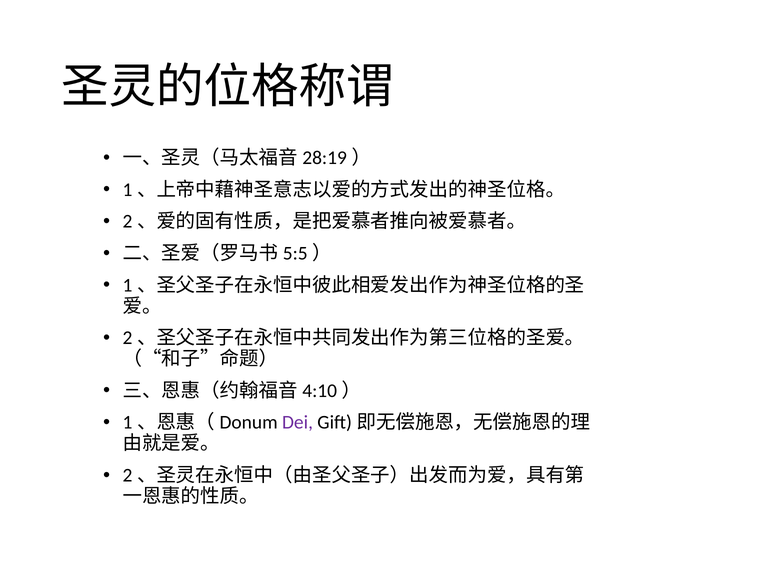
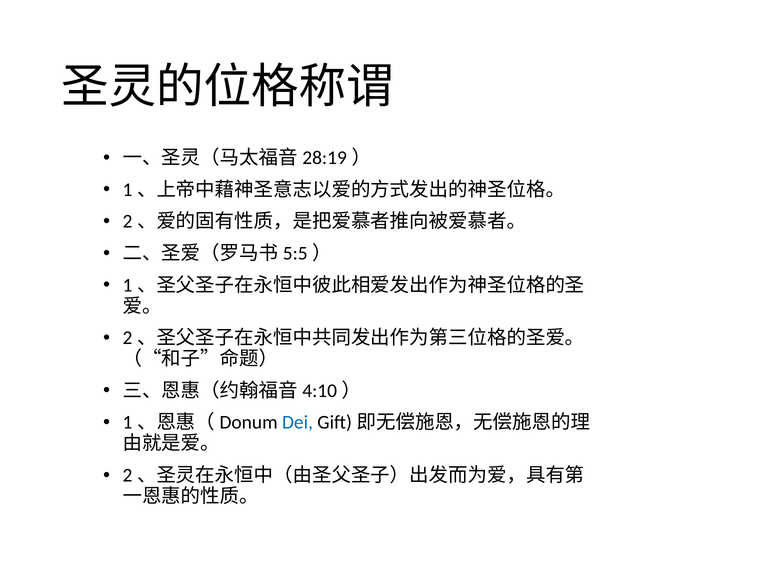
Dei colour: purple -> blue (298, 423)
